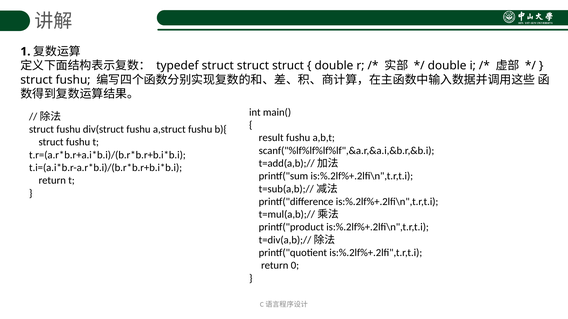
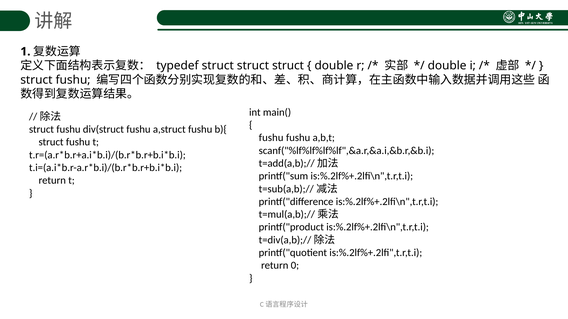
result: result -> fushu (271, 138)
